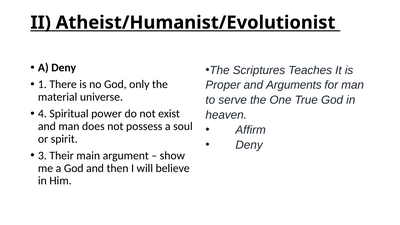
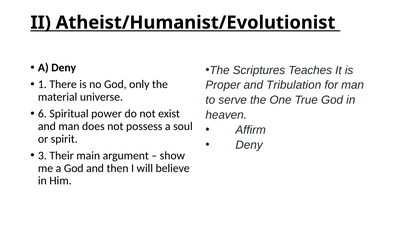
Arguments: Arguments -> Tribulation (294, 85)
4: 4 -> 6 (42, 114)
